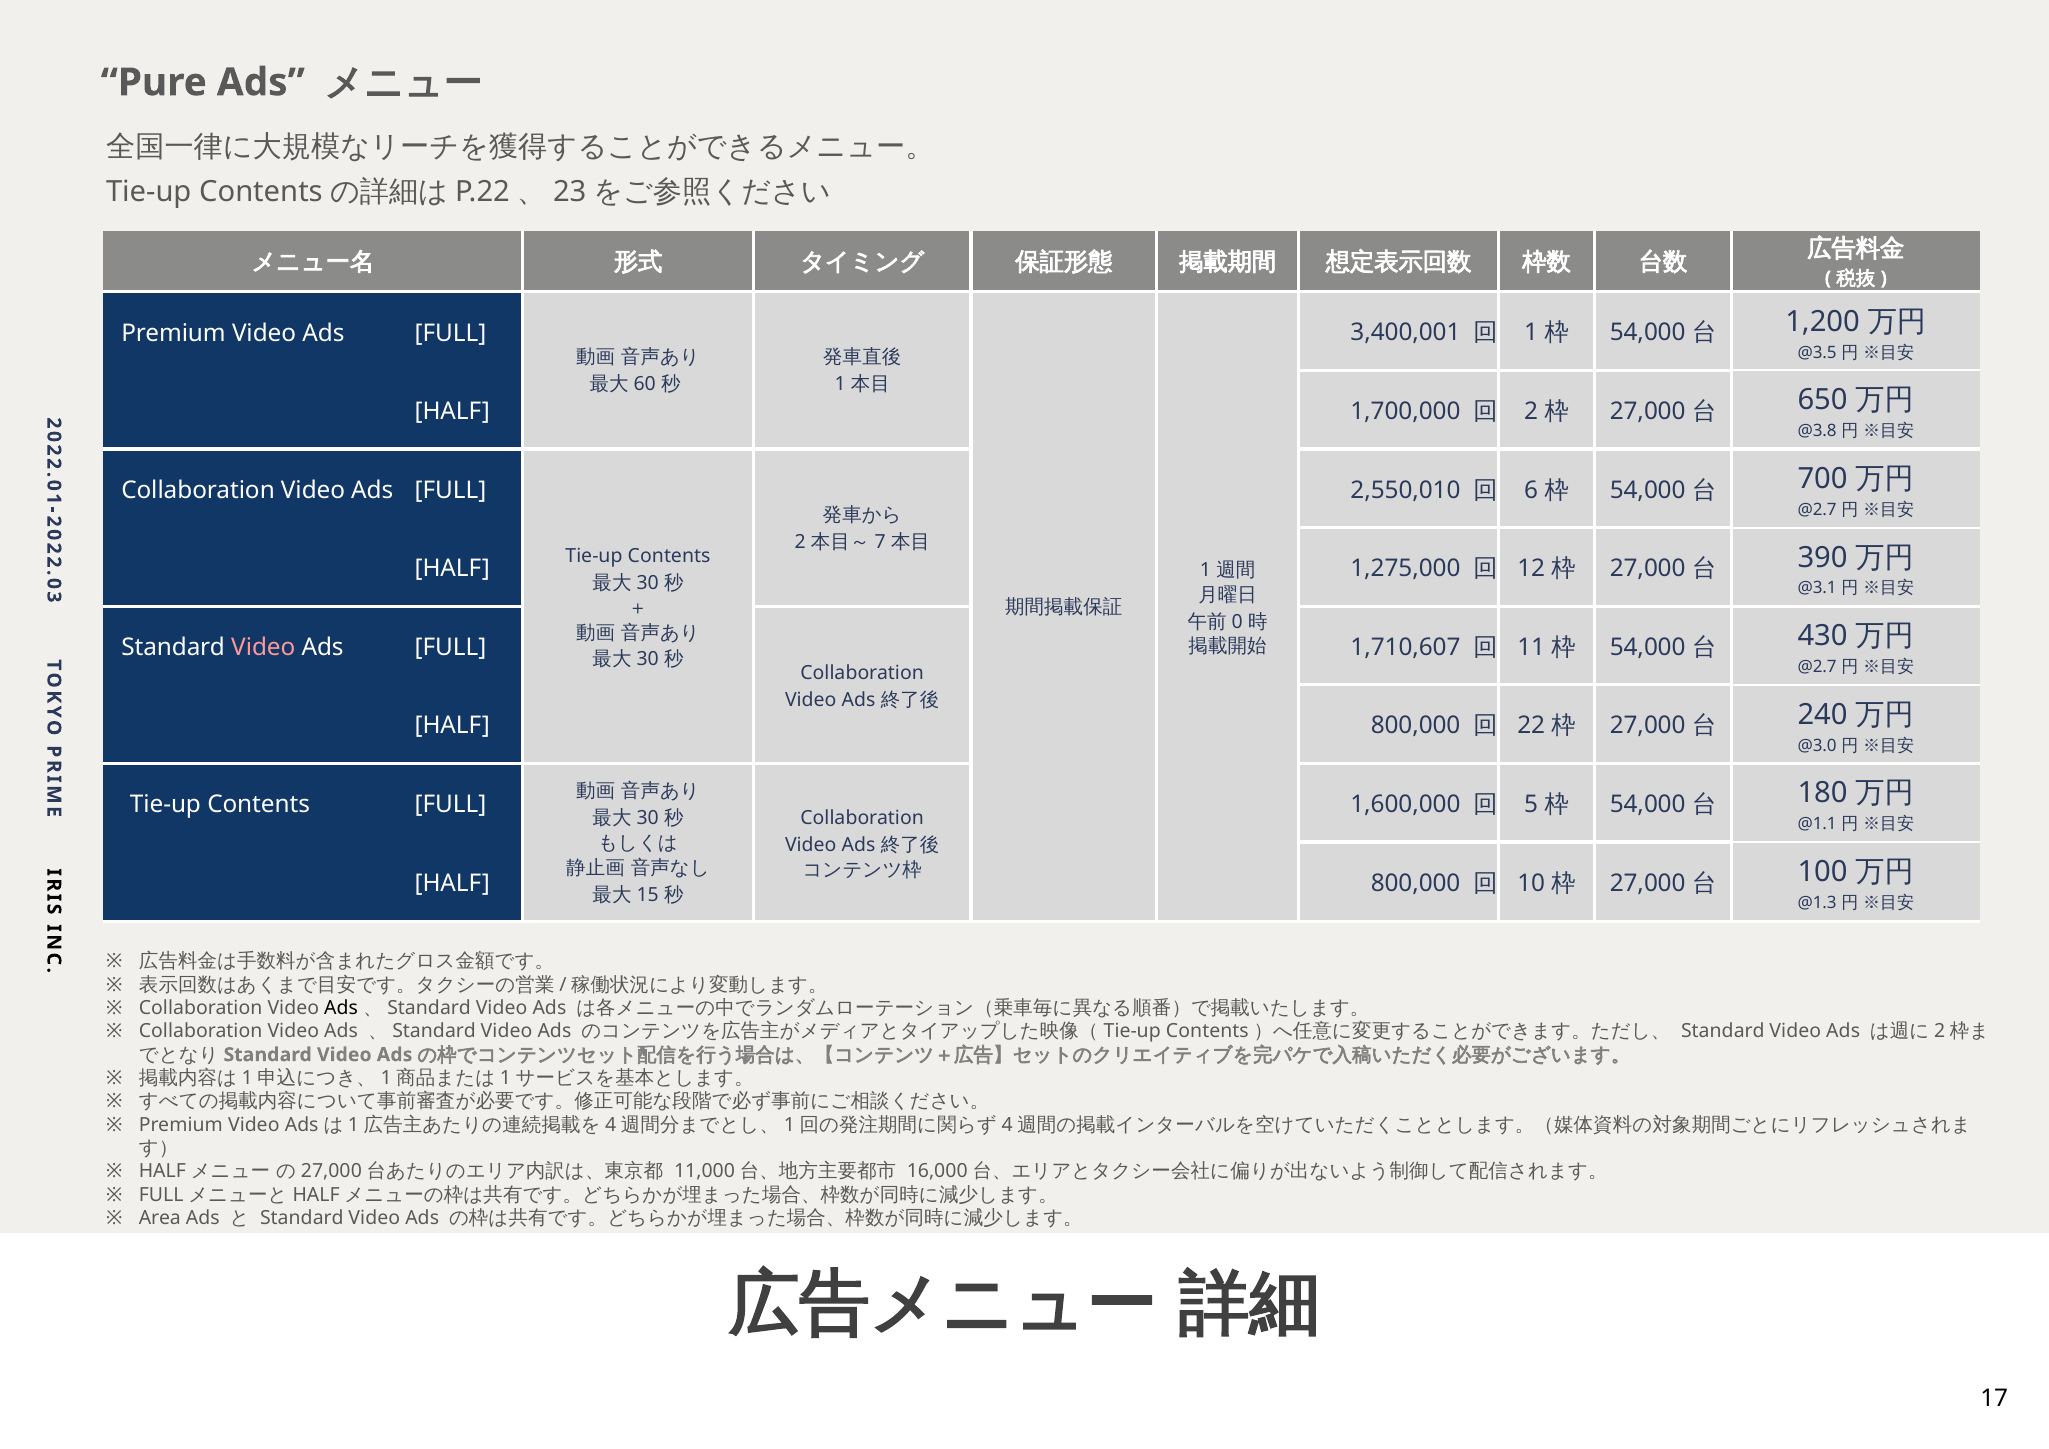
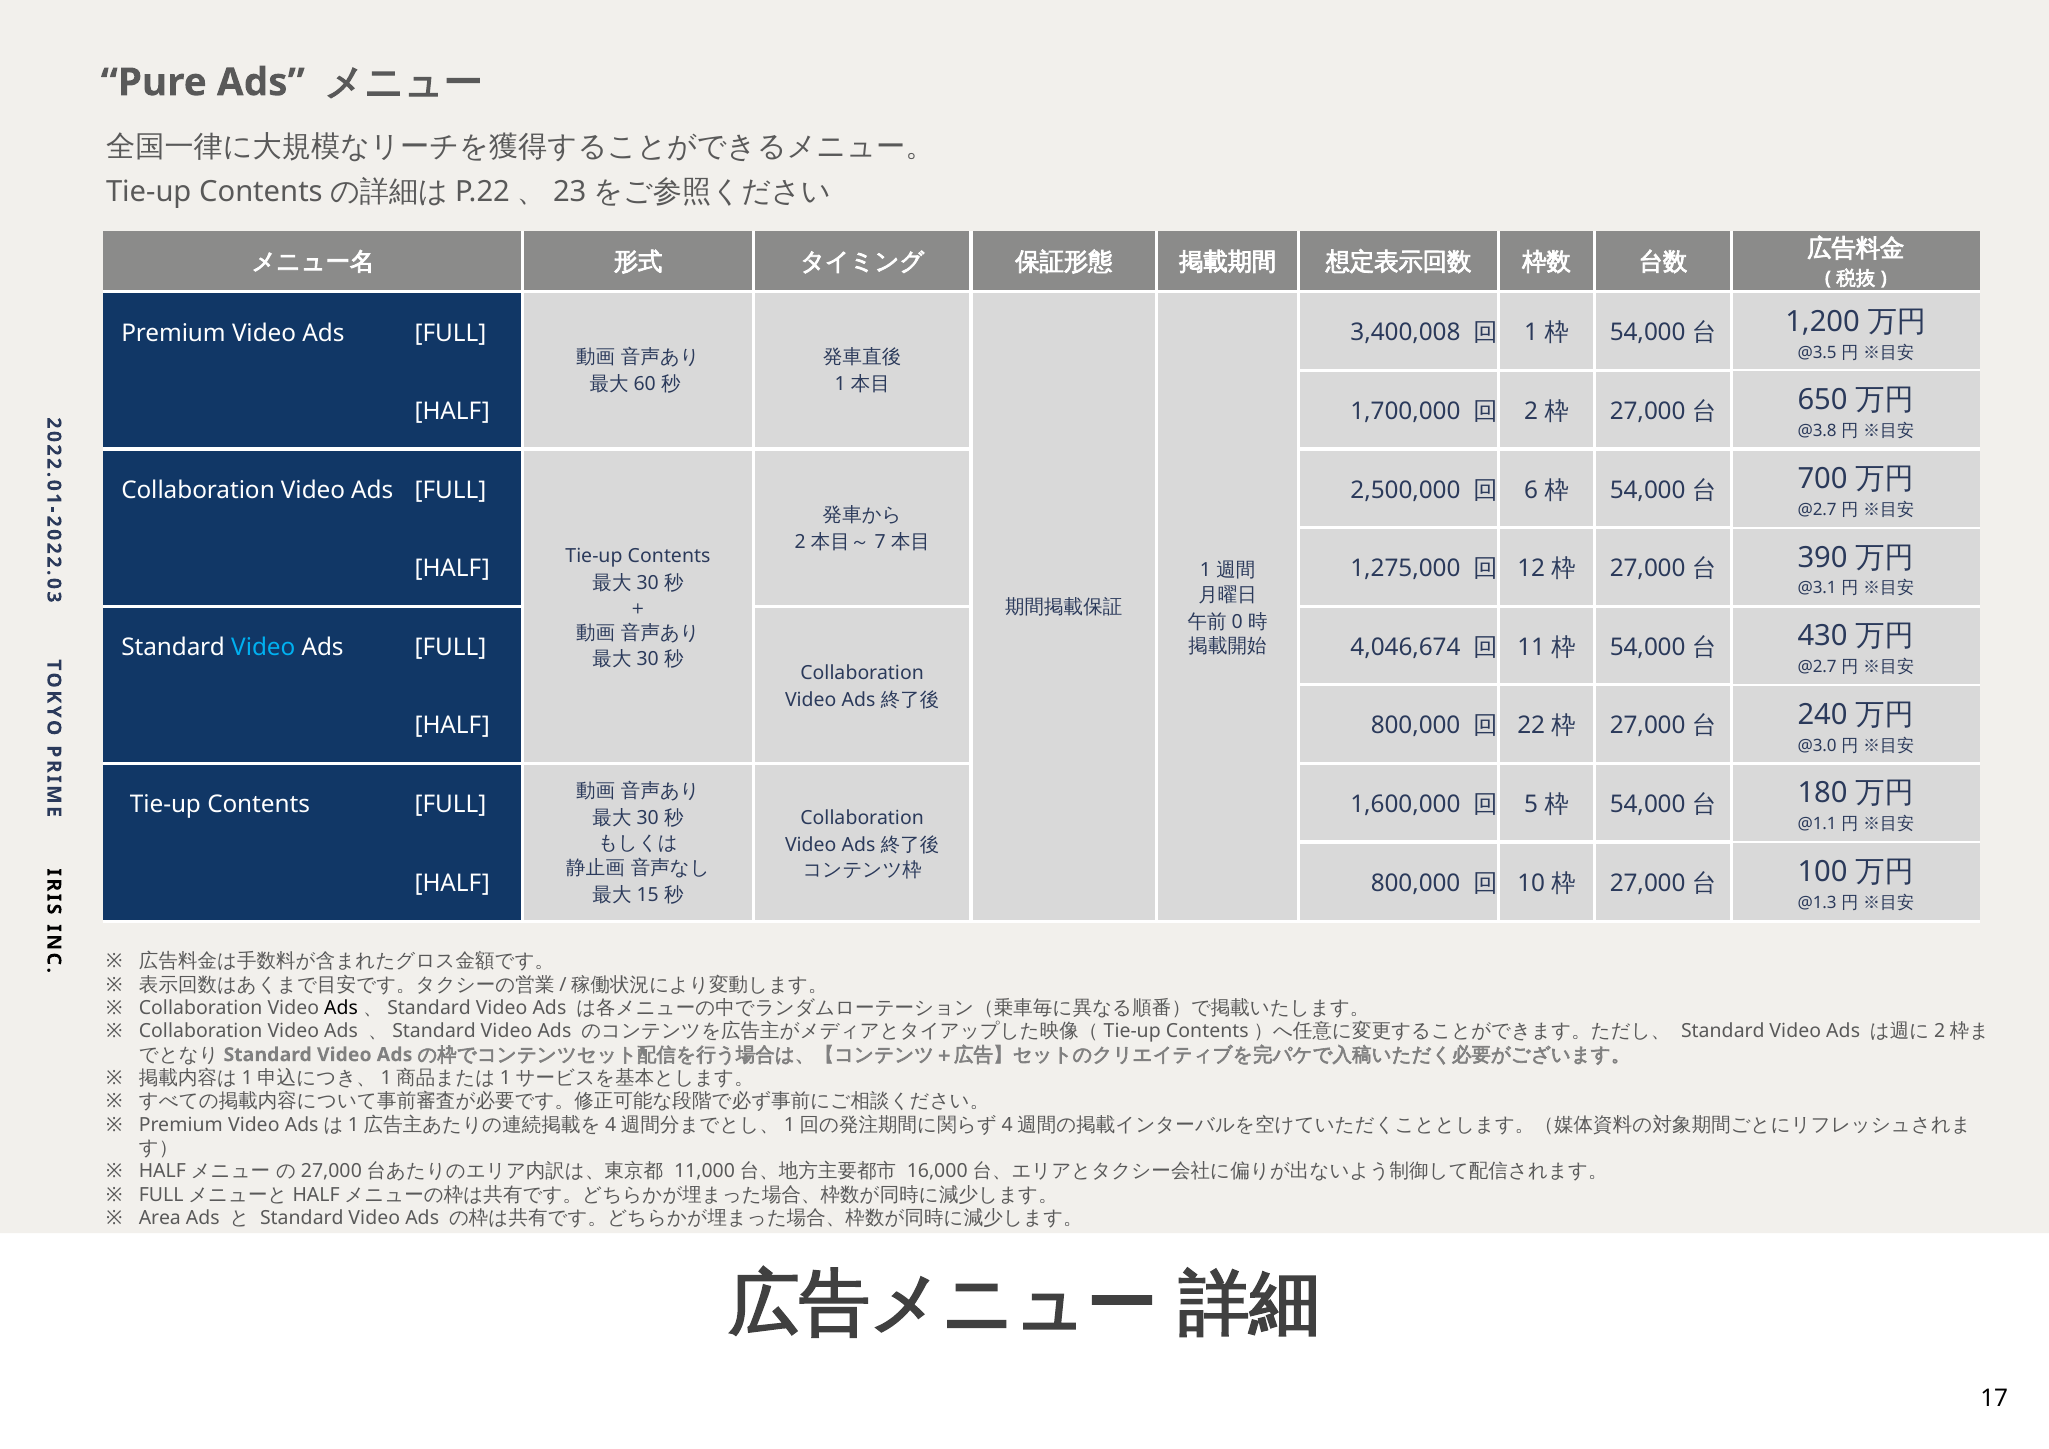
3,400,001: 3,400,001 -> 3,400,008 (1405, 333)
2,550,010: 2,550,010 -> 2,500,000 (1405, 490)
1,710,607: 1,710,607 -> 4,046,674 (1405, 647)
Video colour: pink -> light blue (263, 647)
